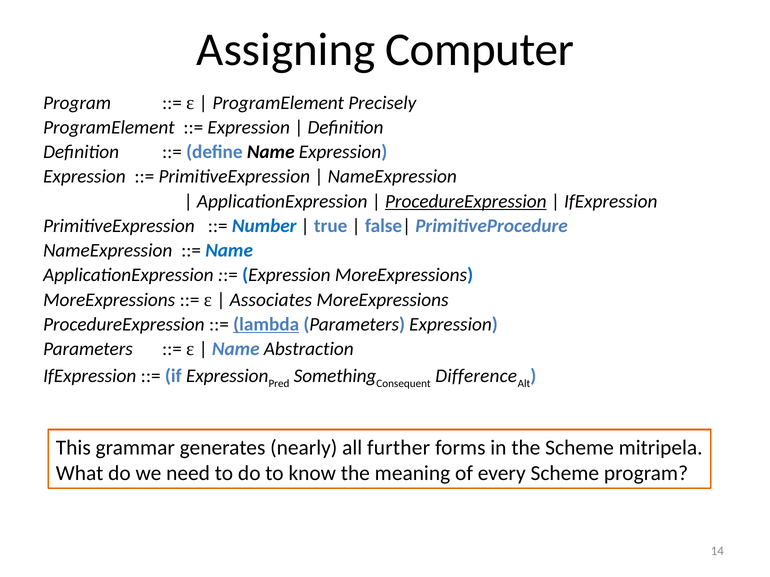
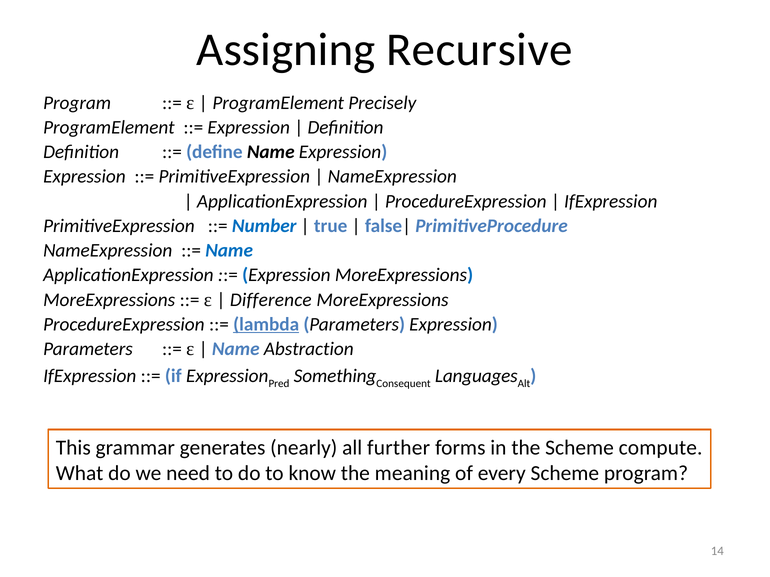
Computer: Computer -> Recursive (479, 50)
ProcedureExpression underline: present -> none (466, 201)
Associates: Associates -> Difference (271, 300)
Difference: Difference -> Languages (476, 376)
mitripela: mitripela -> compute (661, 448)
